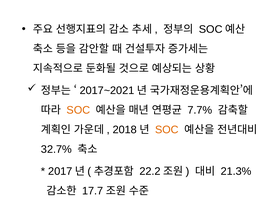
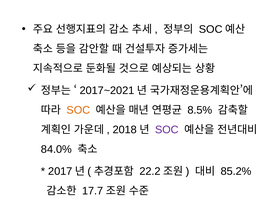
7.7%: 7.7% -> 8.5% (200, 110)
SOC colour: orange -> purple (167, 130)
32.7%: 32.7% -> 84.0% (56, 149)
21.3%: 21.3% -> 85.2% (236, 171)
